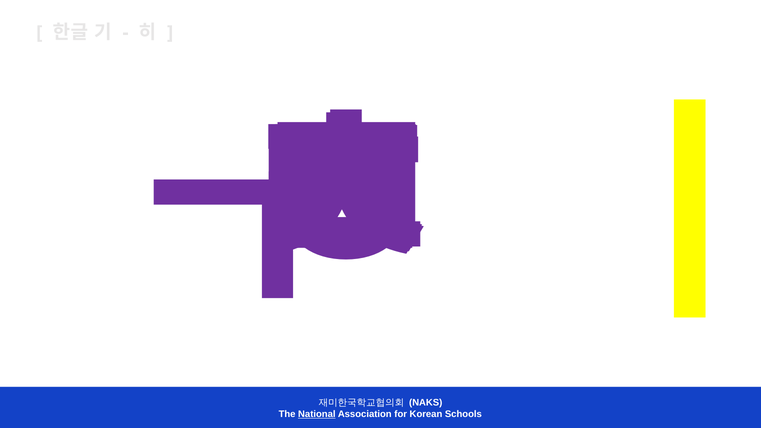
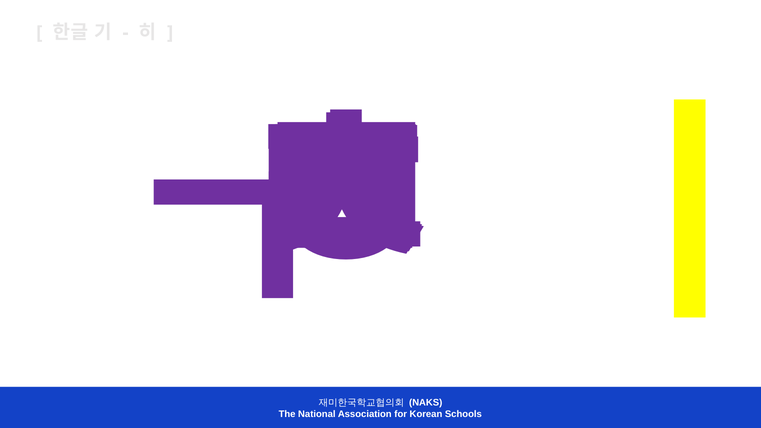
National underline: present -> none (317, 414)
